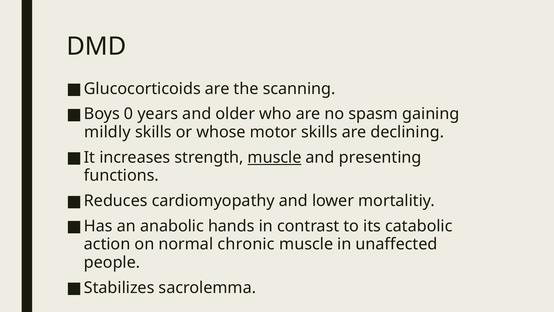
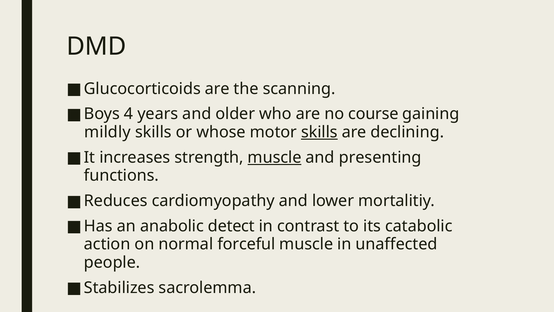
0: 0 -> 4 (129, 114)
spasm: spasm -> course (373, 114)
skills underline: none -> present (319, 132)
hands: hands -> detect (231, 226)
chronic: chronic -> forceful (246, 244)
